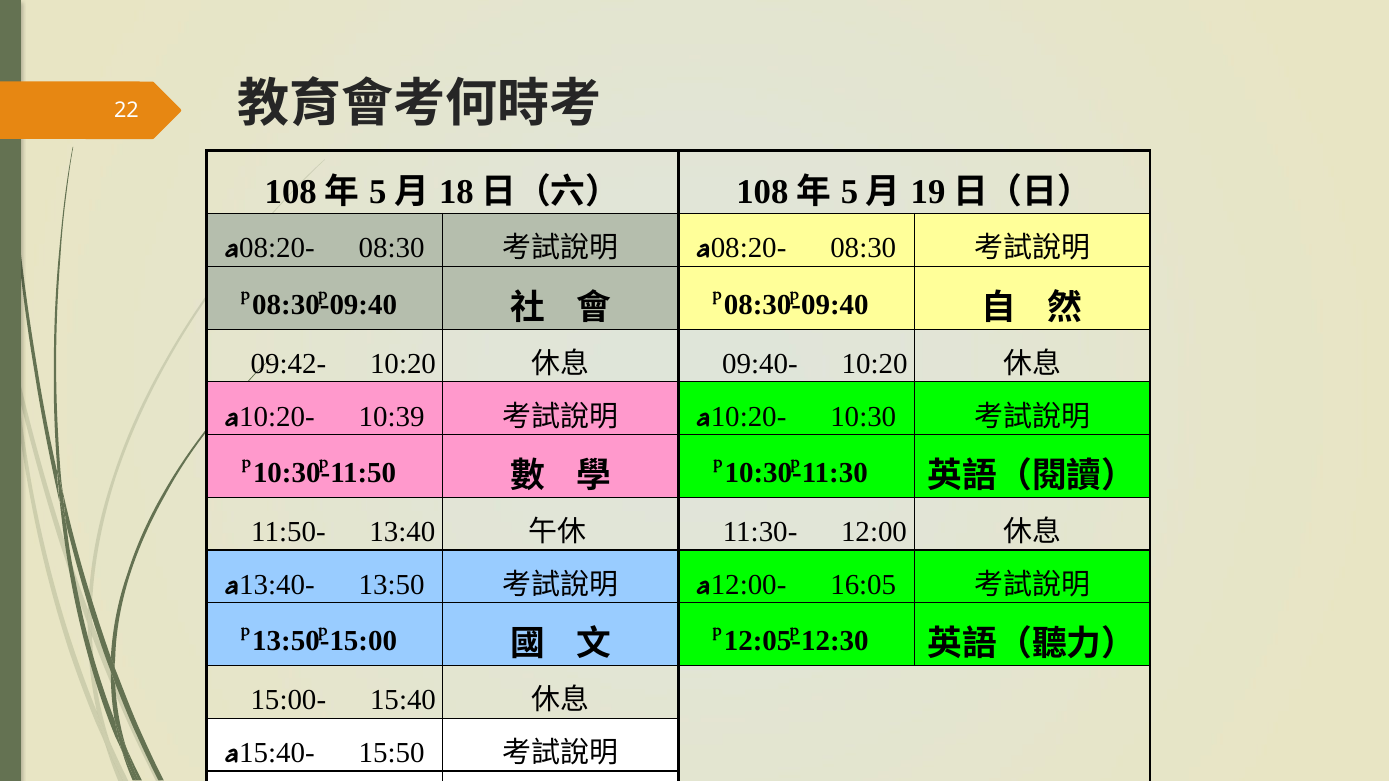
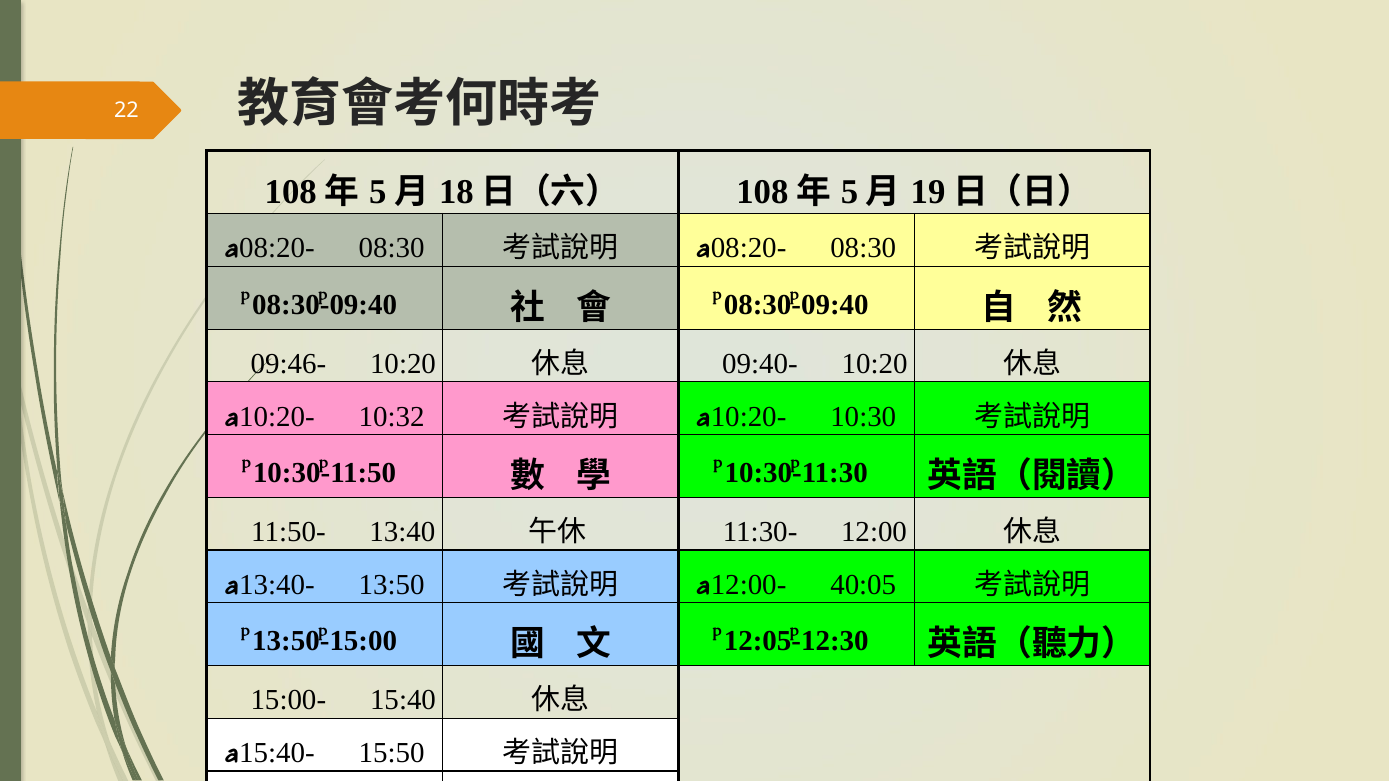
09:42-: 09:42- -> 09:46- (288, 364)
10:39: 10:39 -> 10:32 (392, 417)
16:05: 16:05 -> 40:05 (863, 585)
